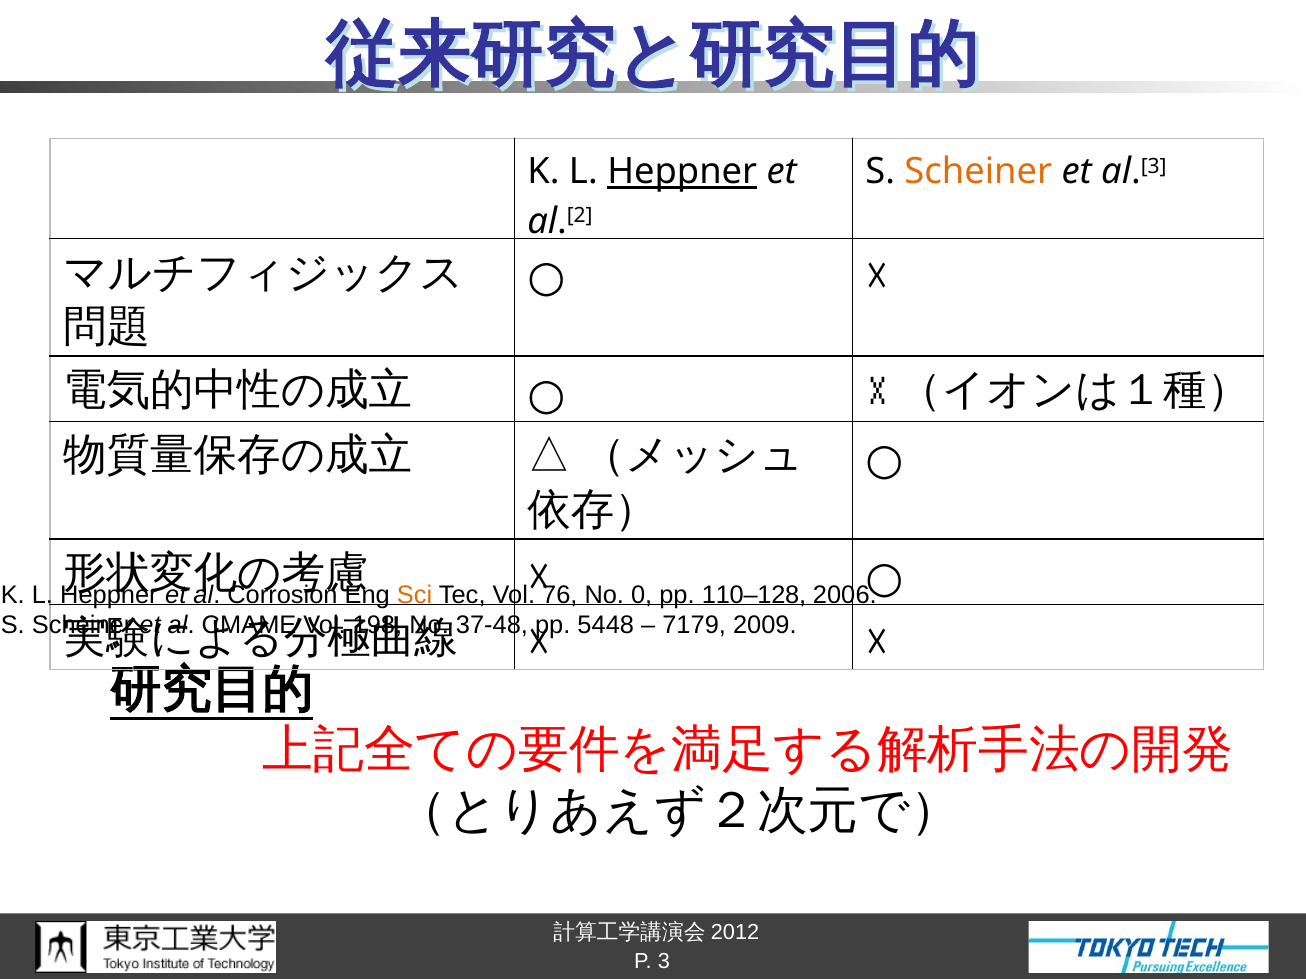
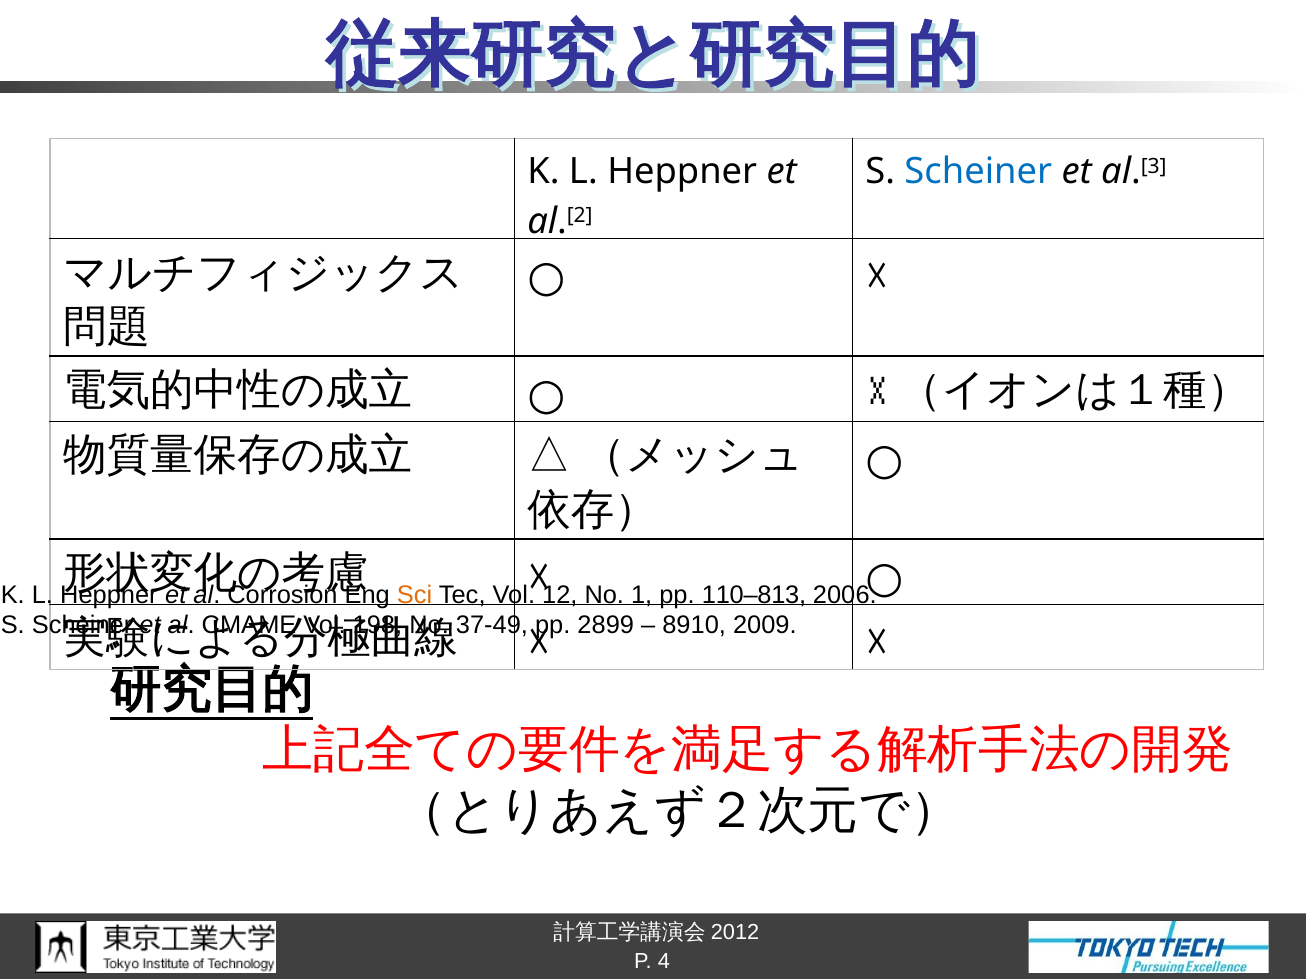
Heppner underline: present -> none (682, 172)
Scheiner colour: orange -> blue (978, 172)
76: 76 -> 12 (560, 595)
0: 0 -> 1 (642, 595)
110–128: 110–128 -> 110–813 (754, 595)
37-48: 37-48 -> 37-49 (492, 626)
5448: 5448 -> 2899 (606, 626)
7179: 7179 -> 8910 (694, 626)
P 3: 3 -> 4 (664, 962)
